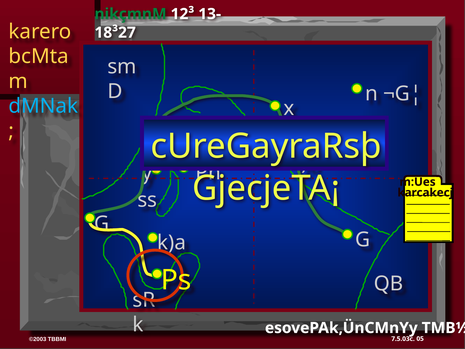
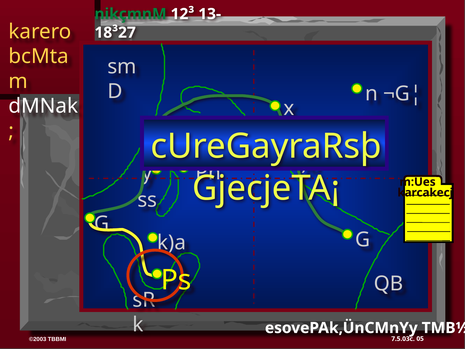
dMNak colour: light blue -> white (43, 106)
